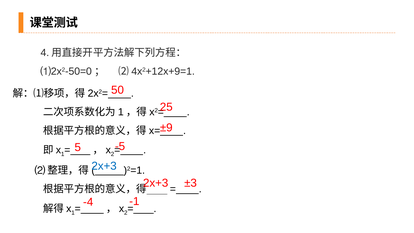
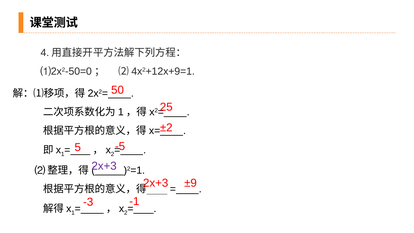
±9: ±9 -> ±2 (166, 128)
2x+3 colour: blue -> purple (104, 166)
±3: ±3 -> ±9 (191, 183)
-4: -4 -> -3 (88, 202)
